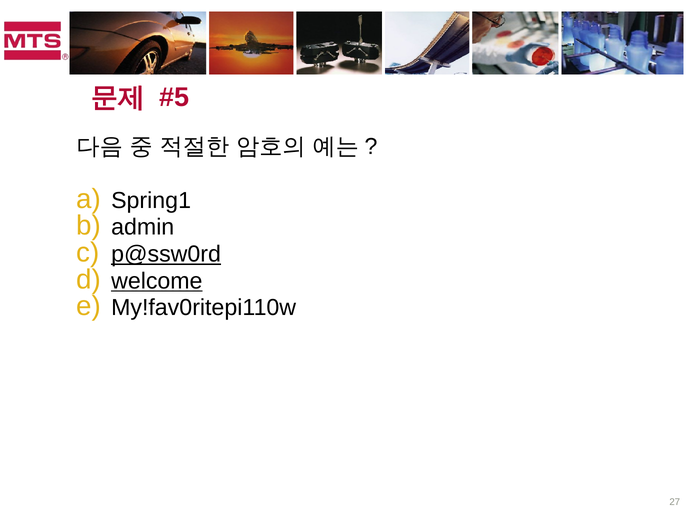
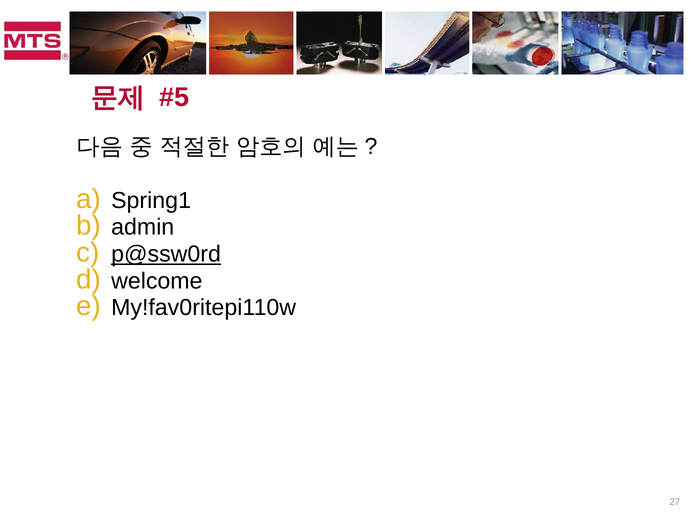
welcome underline: present -> none (157, 281)
